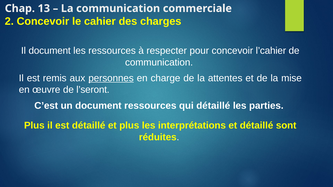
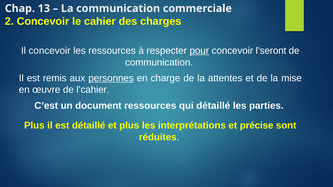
Il document: document -> concevoir (50, 51)
pour underline: none -> present (199, 51)
l’cahier: l’cahier -> l’seront (271, 51)
l’seront: l’seront -> l’cahier (93, 90)
et détaillé: détaillé -> précise (257, 126)
